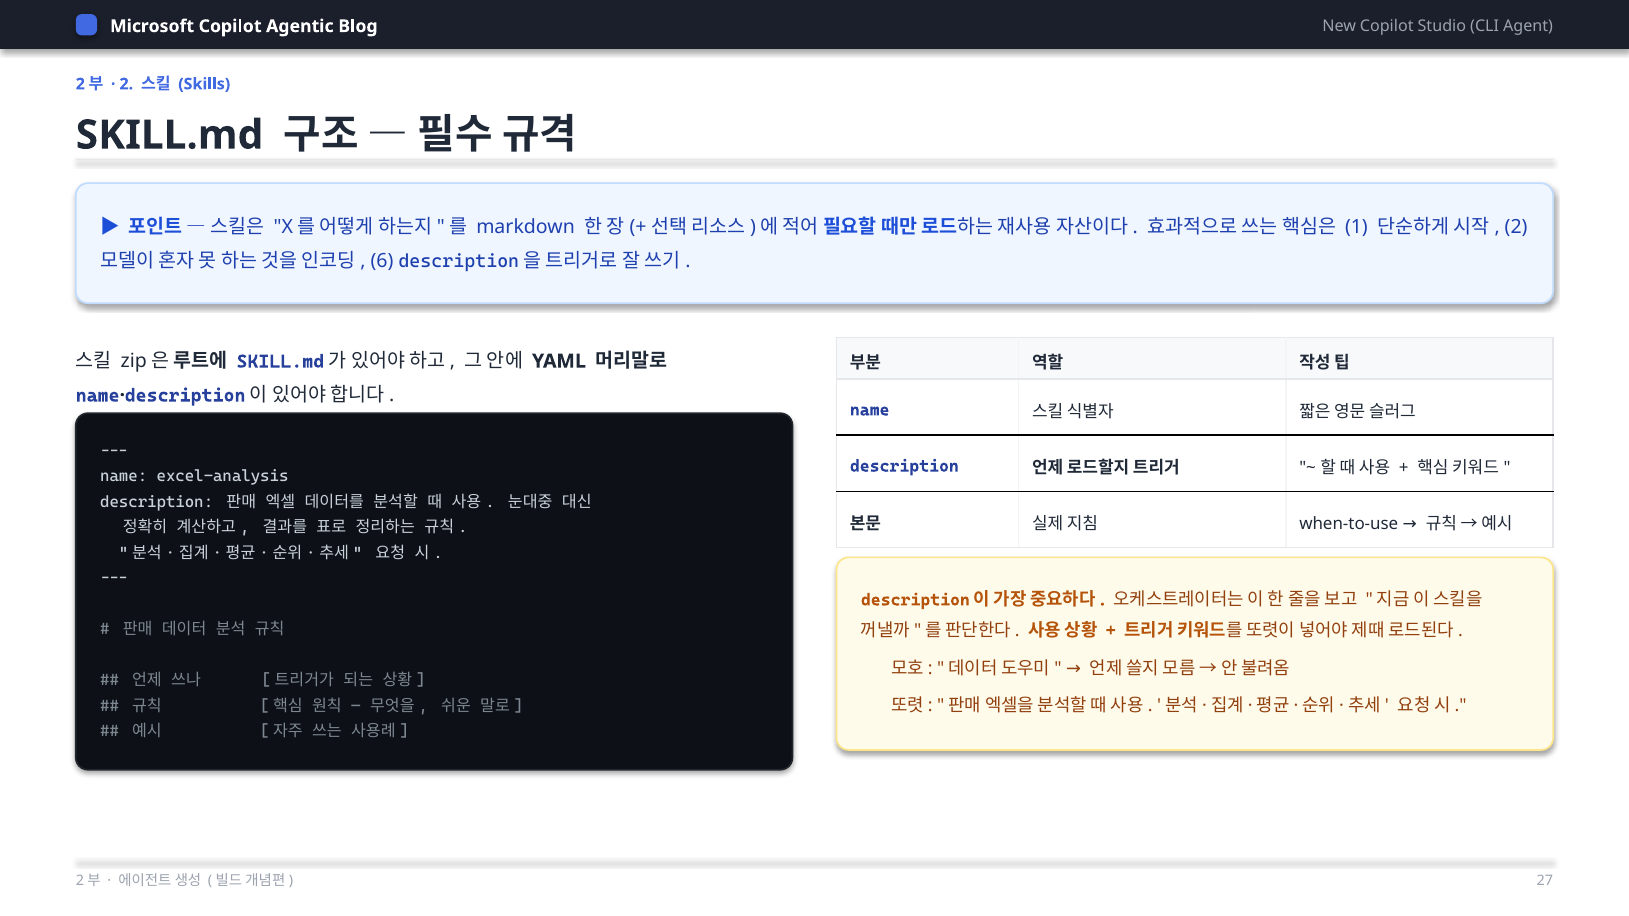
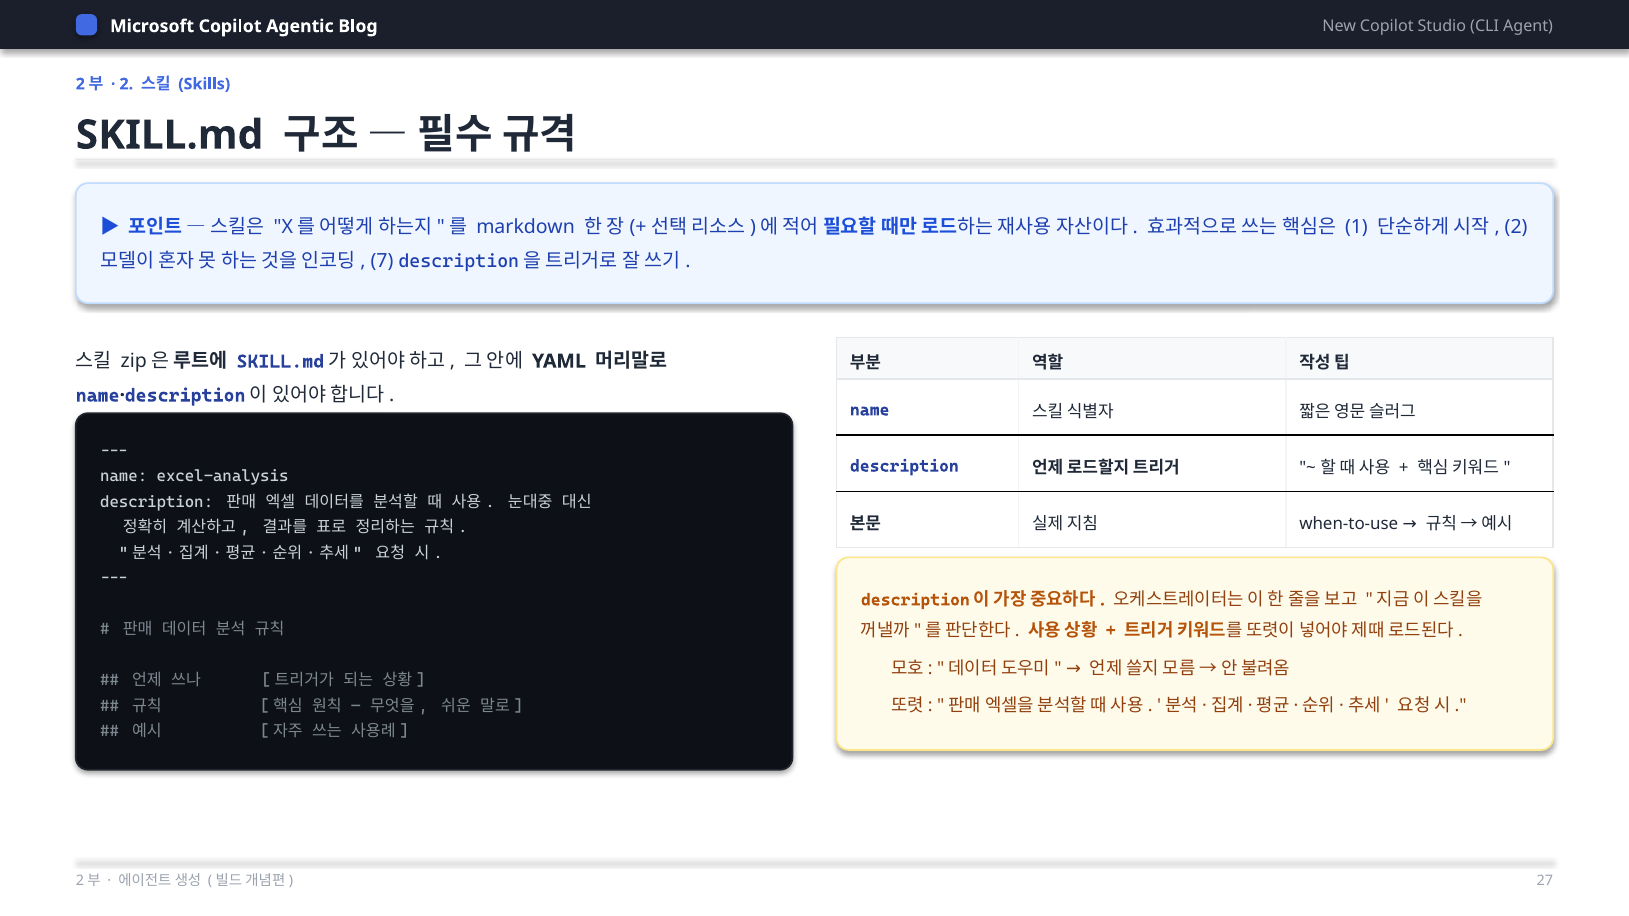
6: 6 -> 7 (382, 262)
